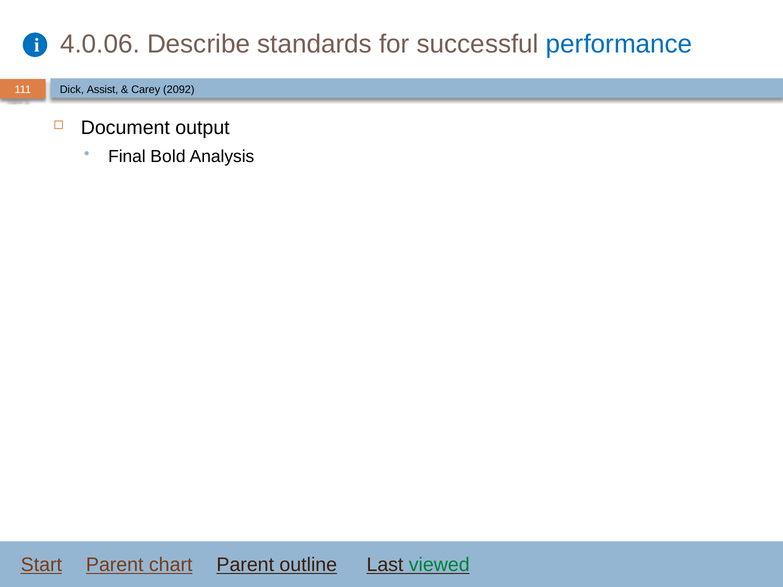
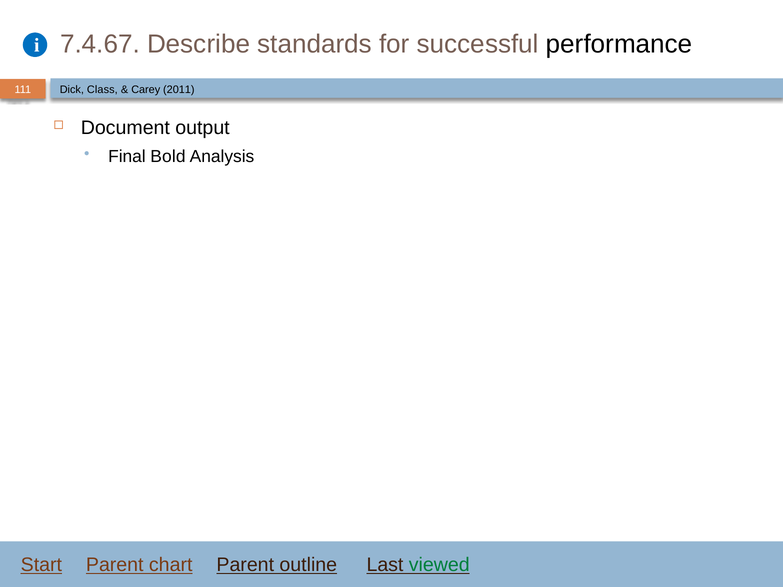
4.0.06: 4.0.06 -> 7.4.67 (100, 44)
performance colour: blue -> black (619, 44)
Assist: Assist -> Class (102, 90)
2092: 2092 -> 2011 (179, 90)
